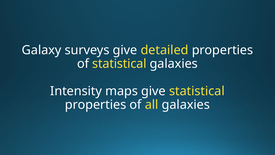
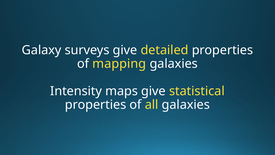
of statistical: statistical -> mapping (119, 64)
